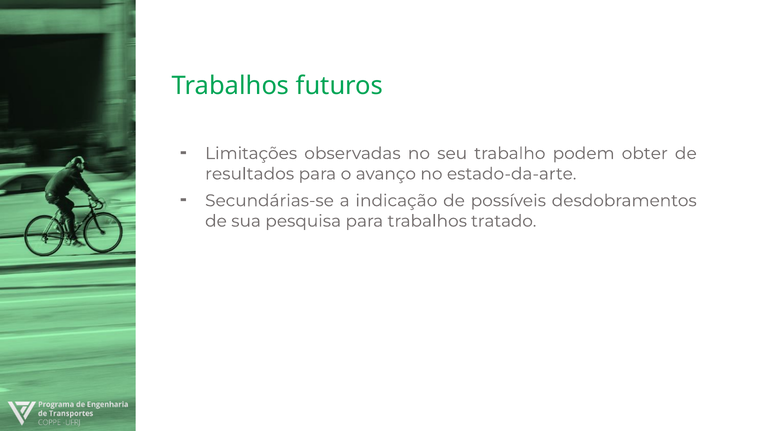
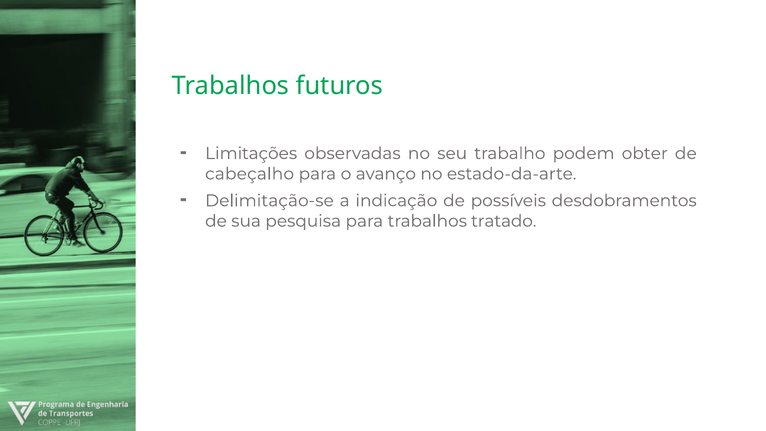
resultados: resultados -> cabeçalho (250, 174)
Secundárias-se: Secundárias-se -> Delimitação-se (269, 201)
